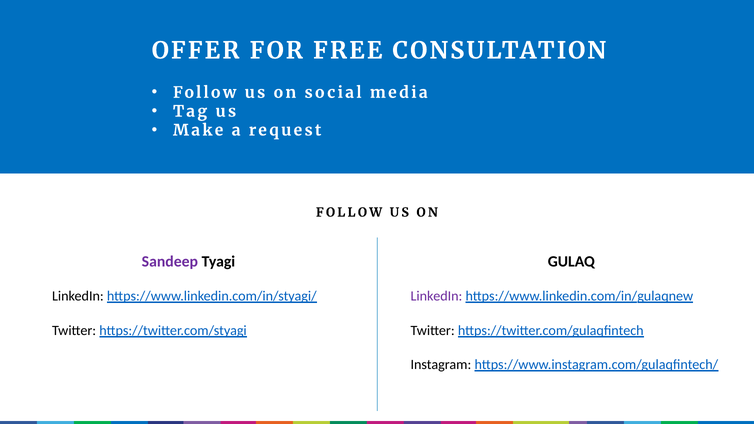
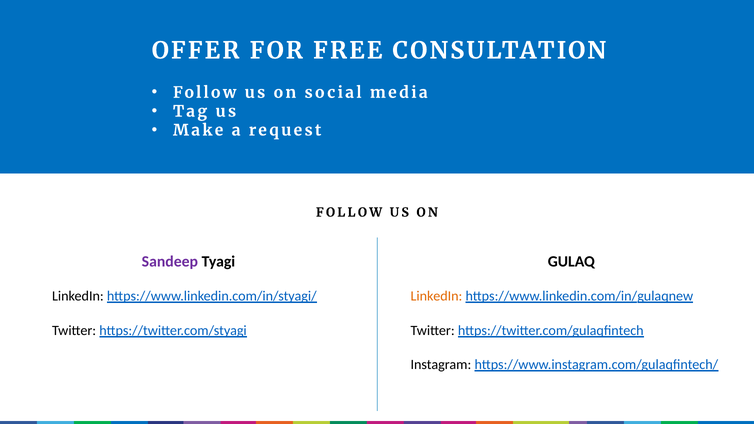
LinkedIn colour: purple -> orange (436, 296)
